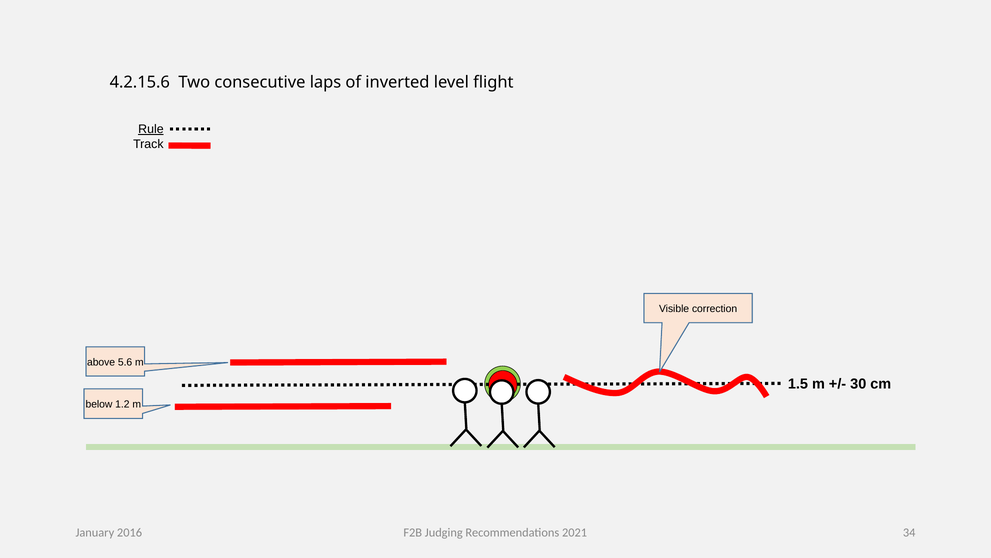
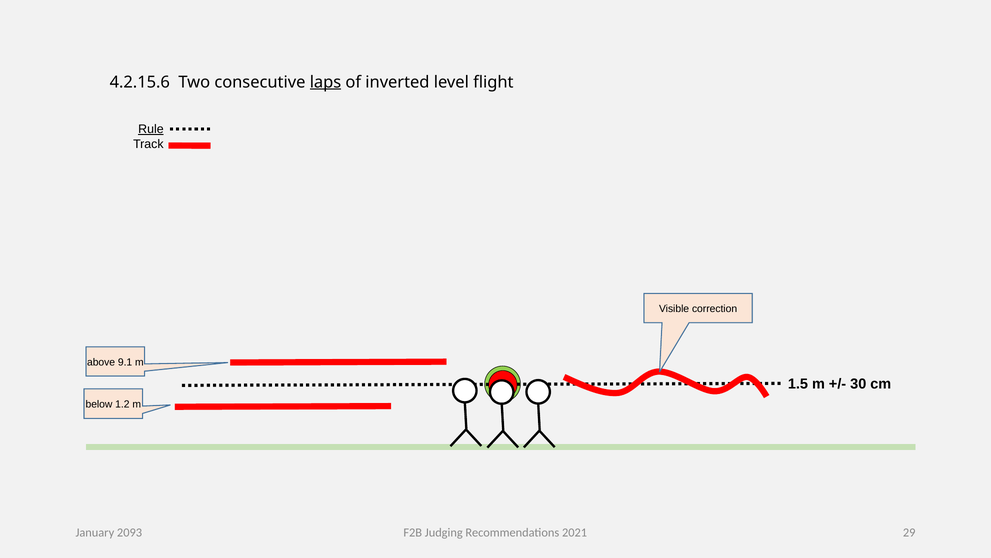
laps underline: none -> present (326, 82)
5.6: 5.6 -> 9.1 (125, 362)
34: 34 -> 29 (909, 532)
2016: 2016 -> 2093 (130, 532)
